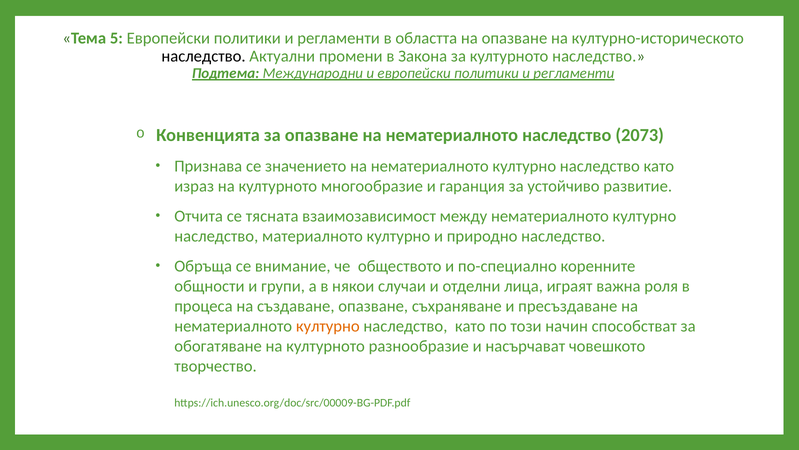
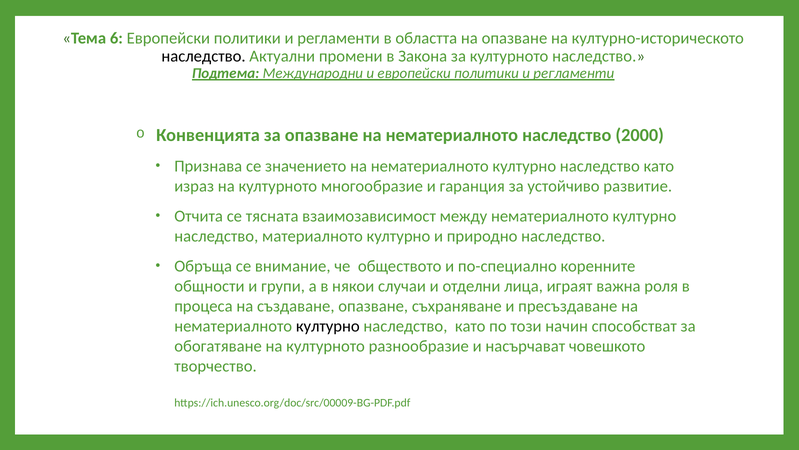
5: 5 -> 6 (116, 38)
2073: 2073 -> 2000 (640, 135)
културно colour: orange -> black (328, 326)
